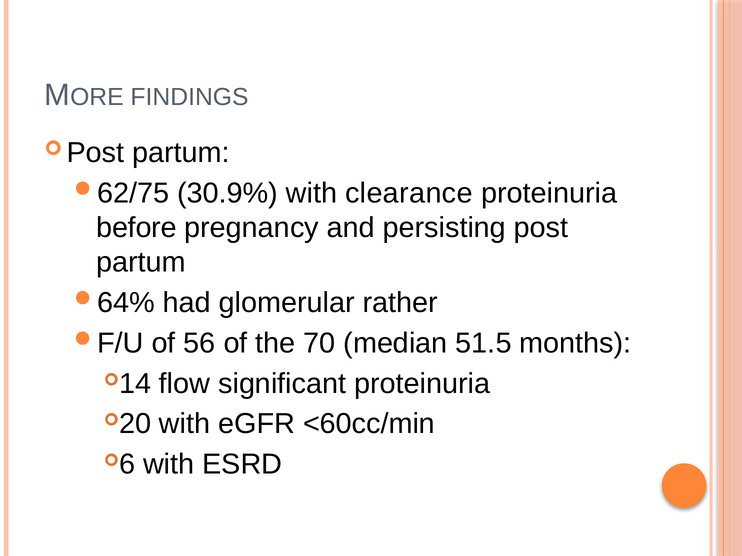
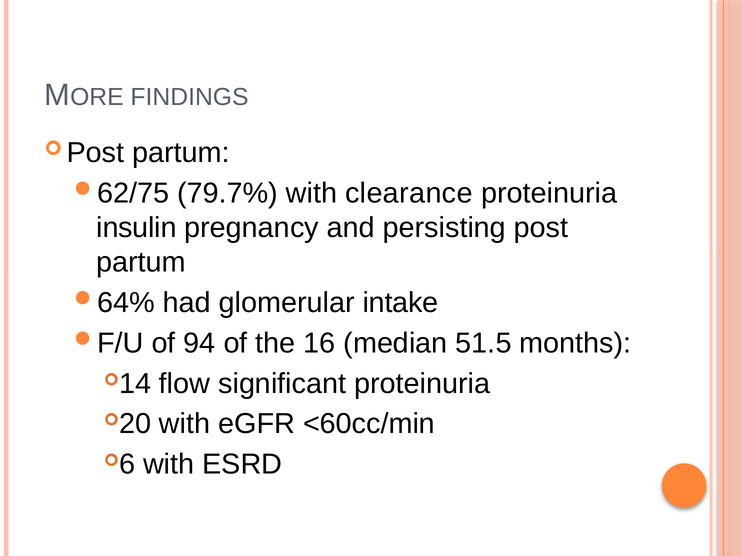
30.9%: 30.9% -> 79.7% (228, 193)
before: before -> insulin (136, 228)
rather: rather -> intake (401, 303)
56: 56 -> 94 (200, 343)
70: 70 -> 16 (319, 343)
